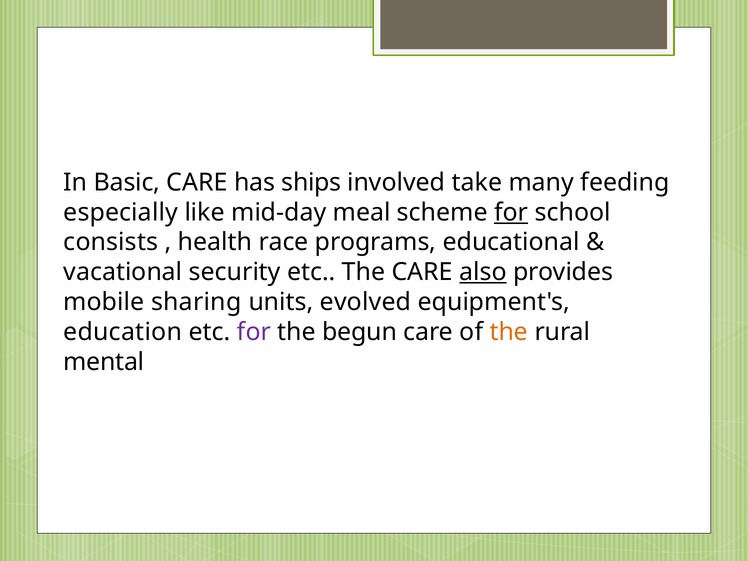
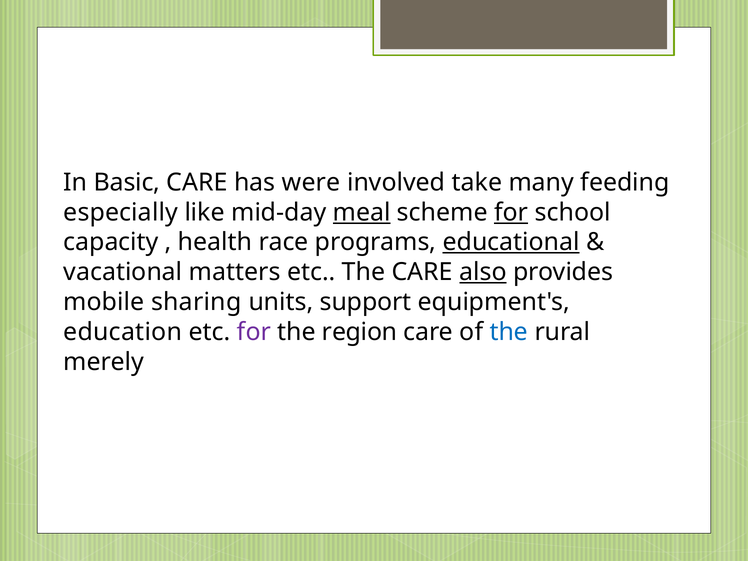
ships: ships -> were (311, 182)
meal underline: none -> present (362, 212)
consists: consists -> capacity (111, 242)
educational underline: none -> present (511, 242)
security: security -> matters (235, 272)
evolved: evolved -> support (366, 302)
begun: begun -> region (360, 332)
the colour: orange -> blue (509, 332)
mental: mental -> merely (104, 362)
